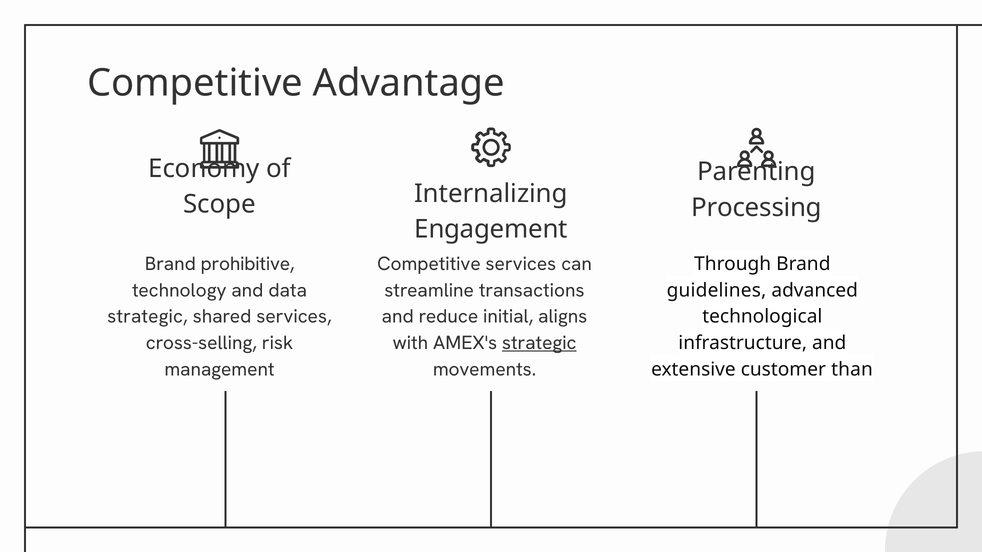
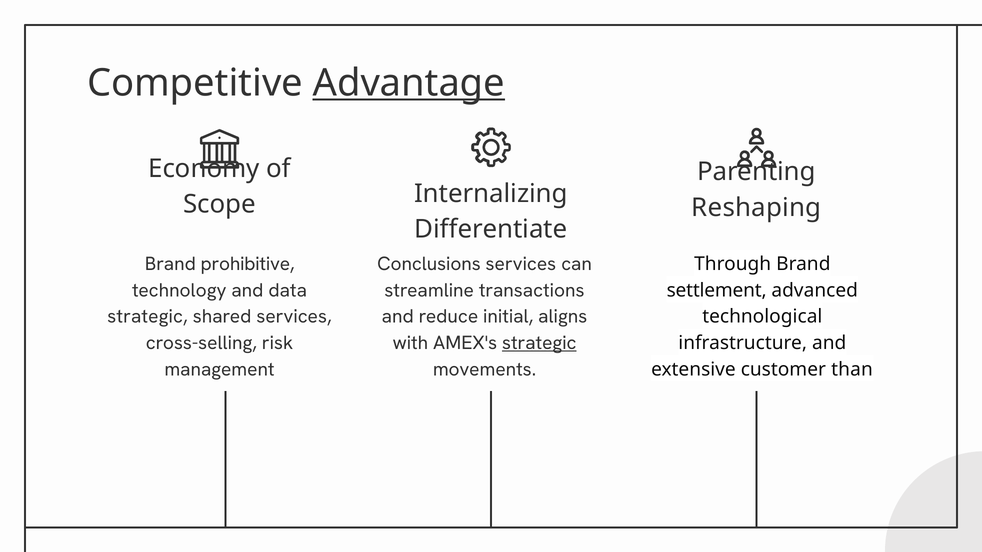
Advantage underline: none -> present (409, 83)
Processing: Processing -> Reshaping (756, 208)
Engagement: Engagement -> Differentiate (491, 229)
Competitive: Competitive -> Conclusions (429, 264)
guidelines: guidelines -> settlement (717, 291)
